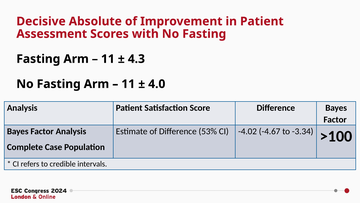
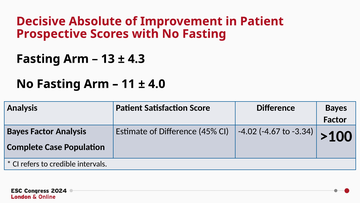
Assessment: Assessment -> Prospective (52, 34)
11: 11 -> 13 (108, 59)
53%: 53% -> 45% (208, 131)
